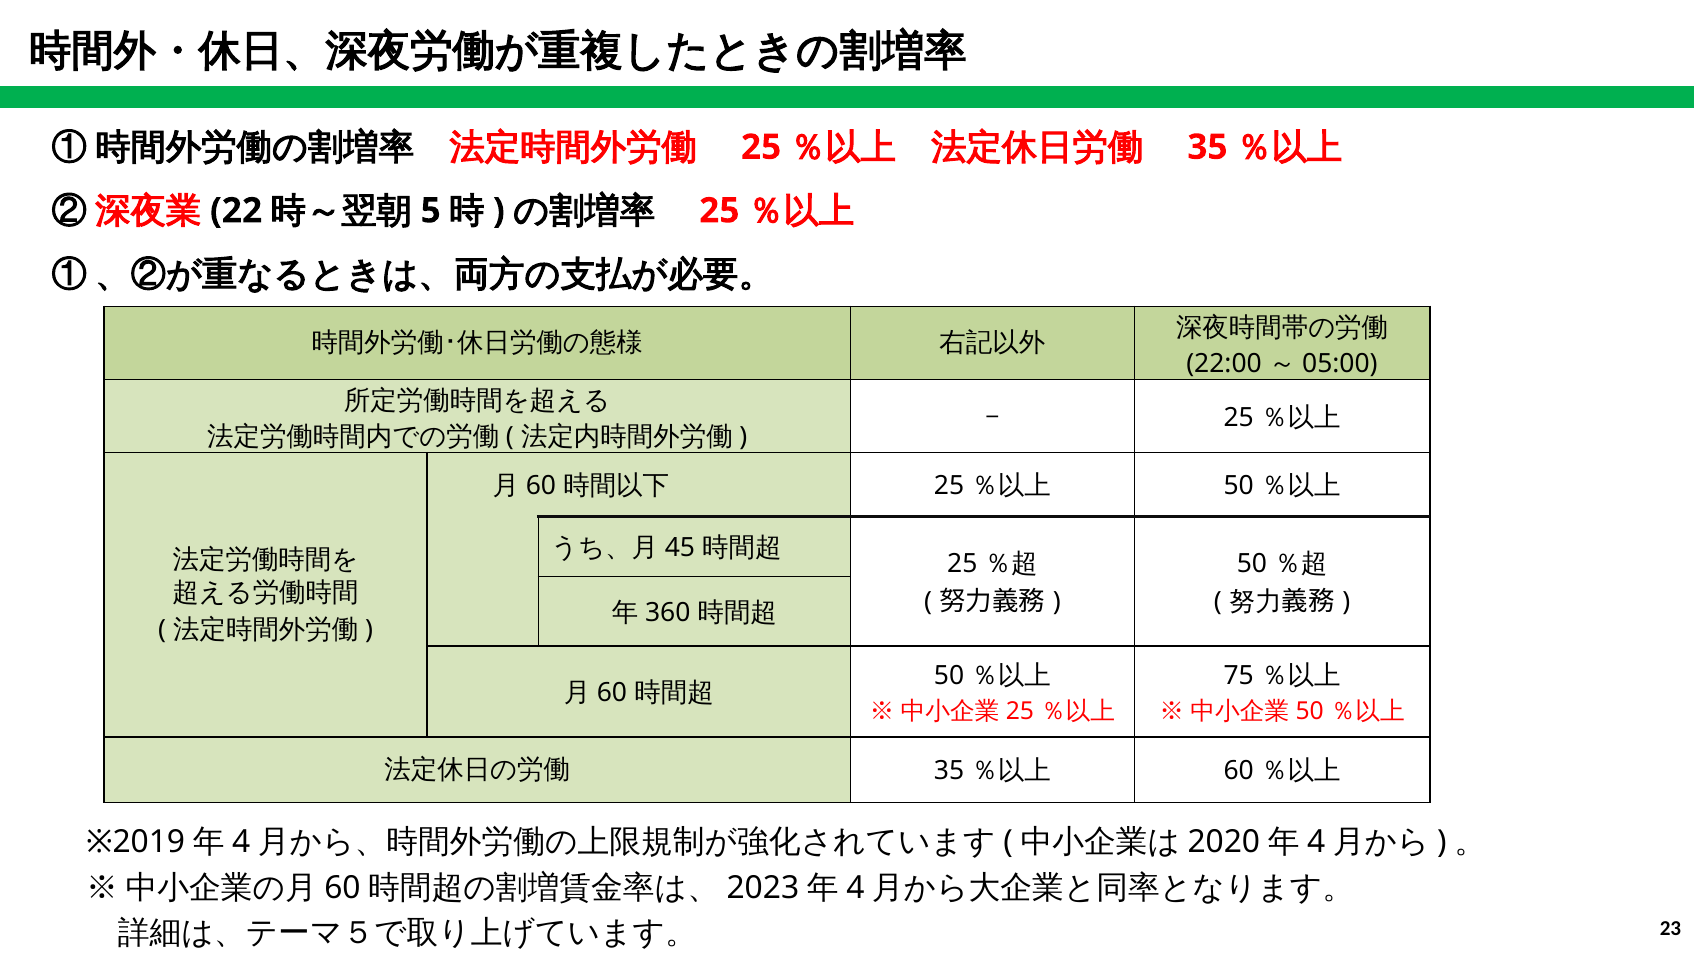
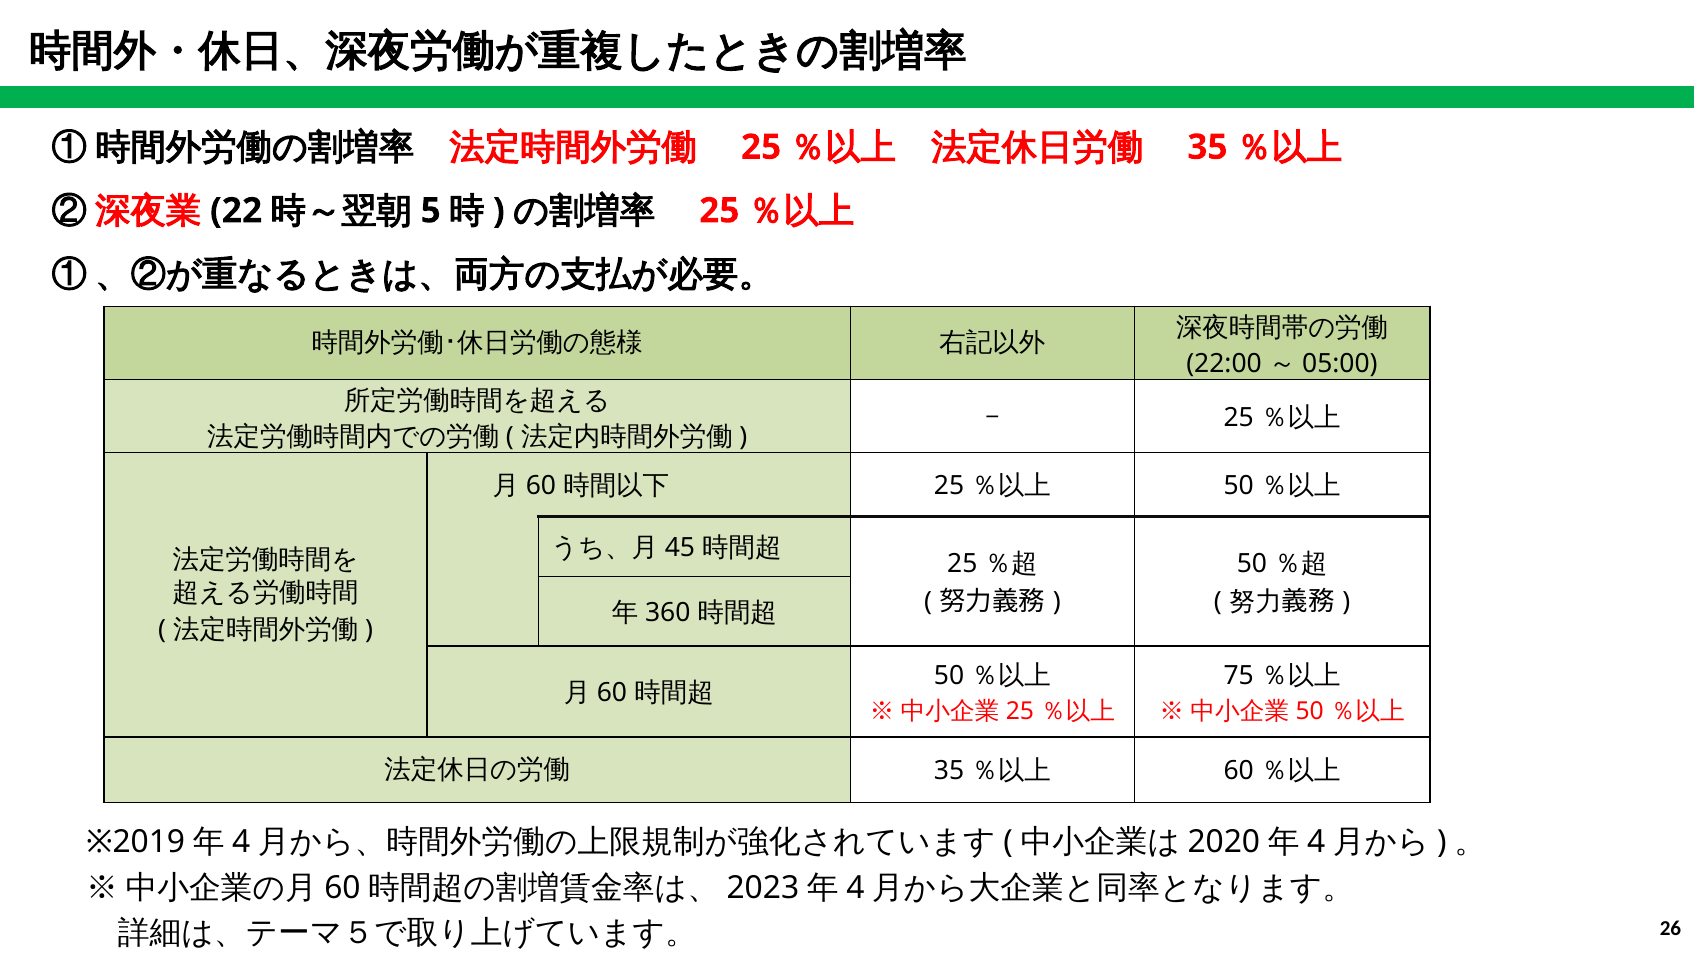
23: 23 -> 26 (1671, 928)
